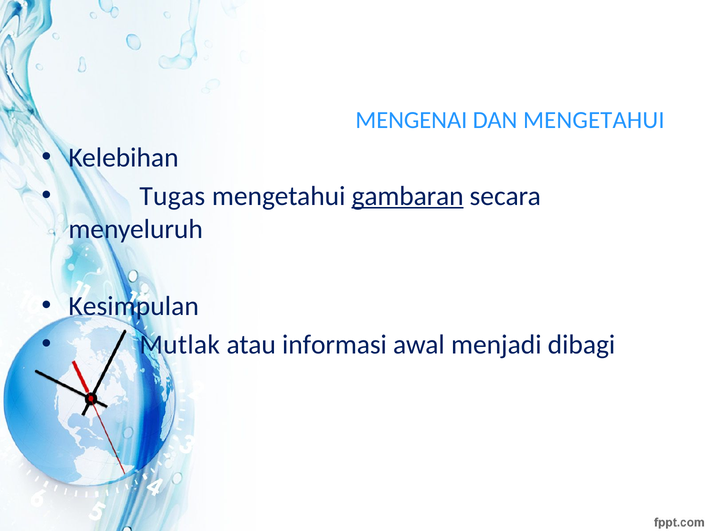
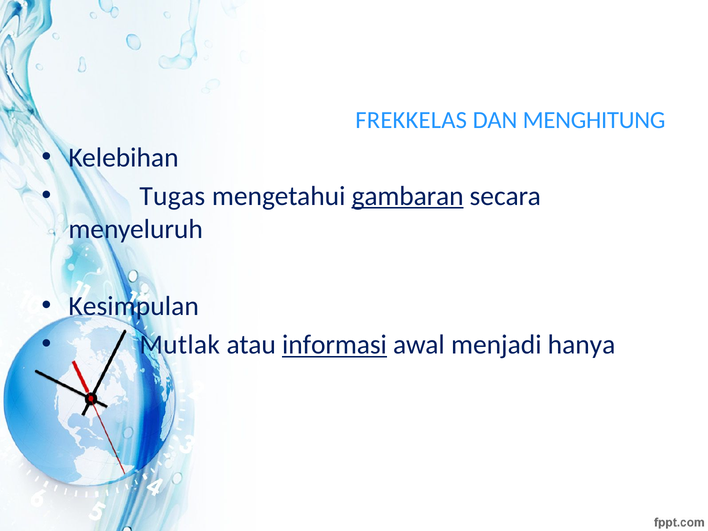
MENGENAI: MENGENAI -> FREKKELAS (411, 120)
DAN MENGETAHUI: MENGETAHUI -> MENGHITUNG (594, 120)
informasi underline: none -> present (335, 345)
dibagi: dibagi -> hanya (582, 345)
